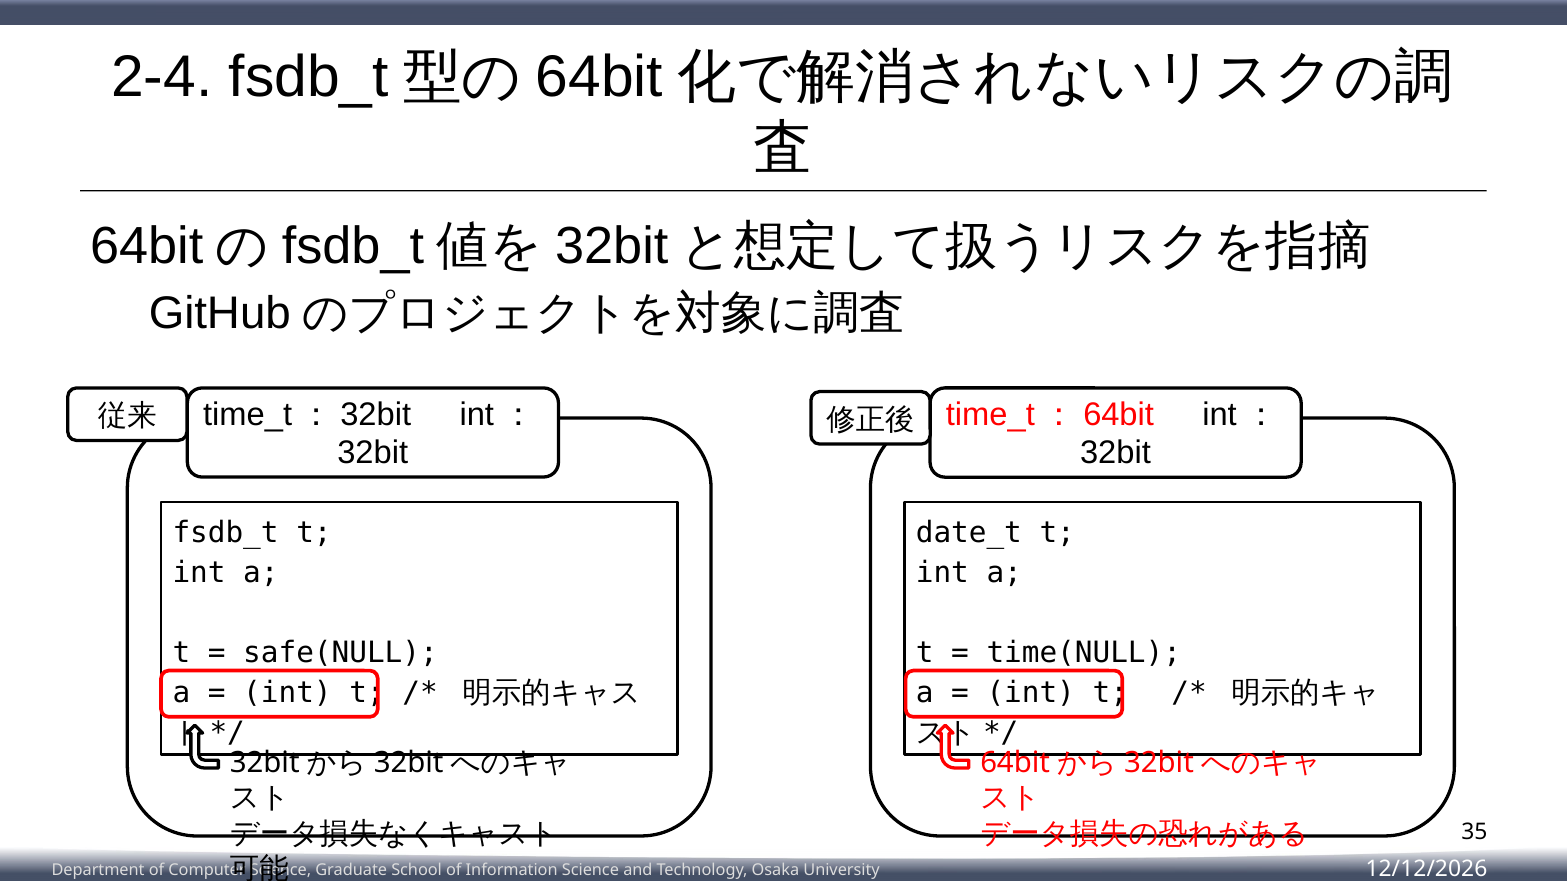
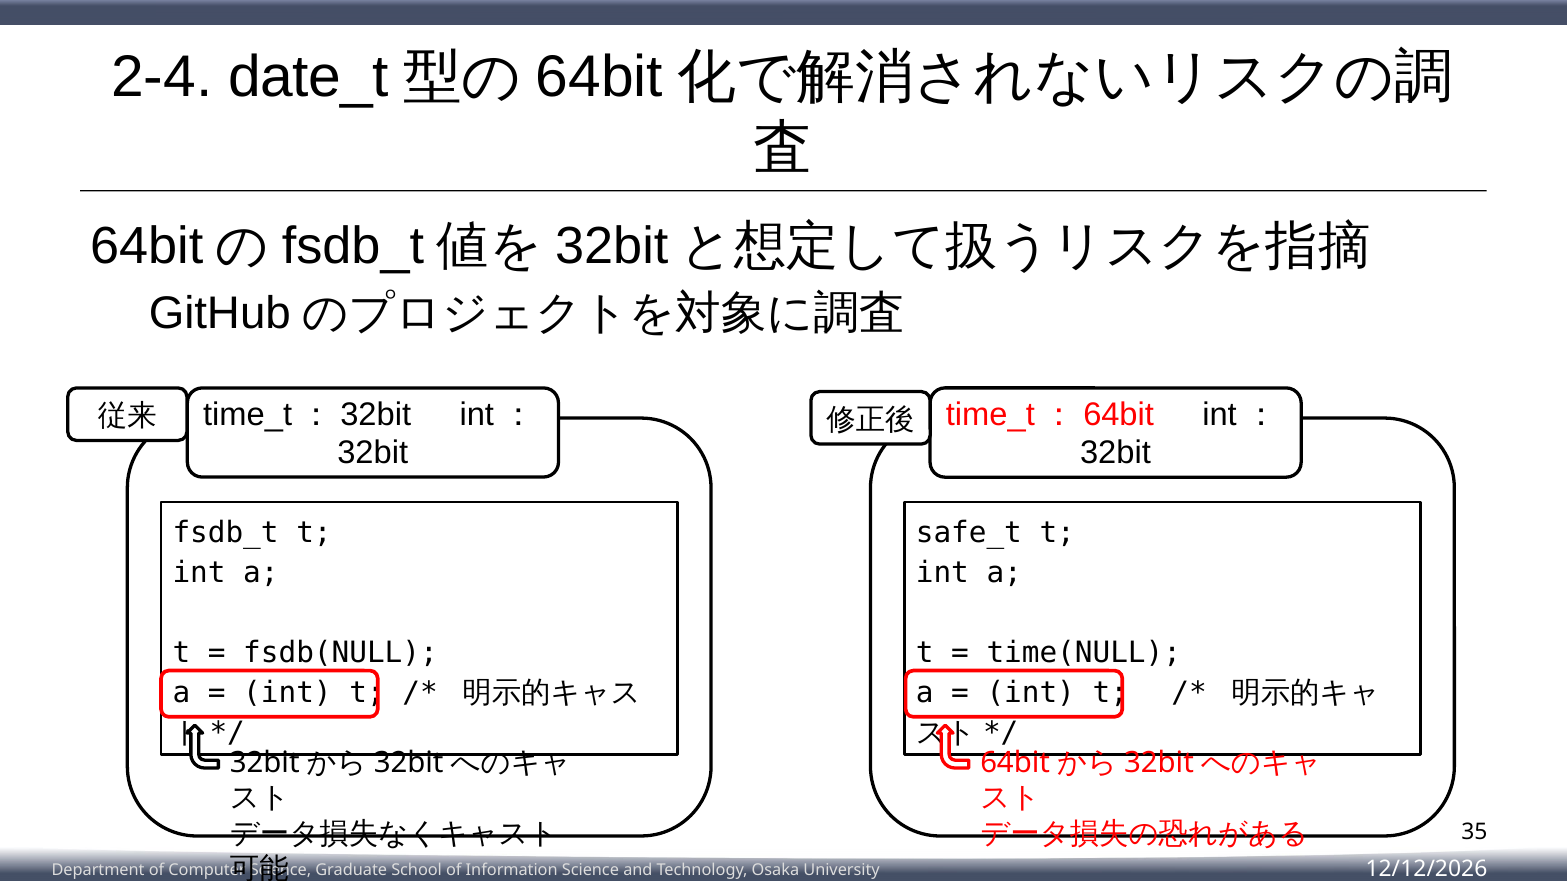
2-4 fsdb_t: fsdb_t -> date_t (309, 78)
date_t: date_t -> safe_t (969, 533)
safe(NULL: safe(NULL -> fsdb(NULL (340, 653)
